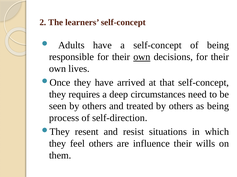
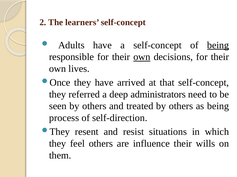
being underline: none -> present (218, 45)
requires: requires -> referred (84, 95)
circumstances: circumstances -> administrators (158, 95)
